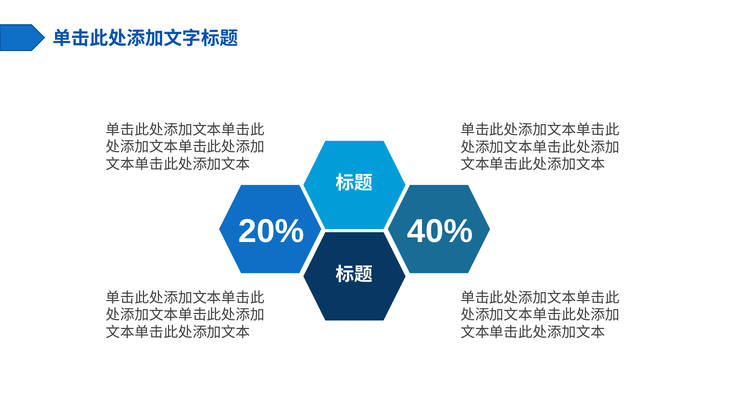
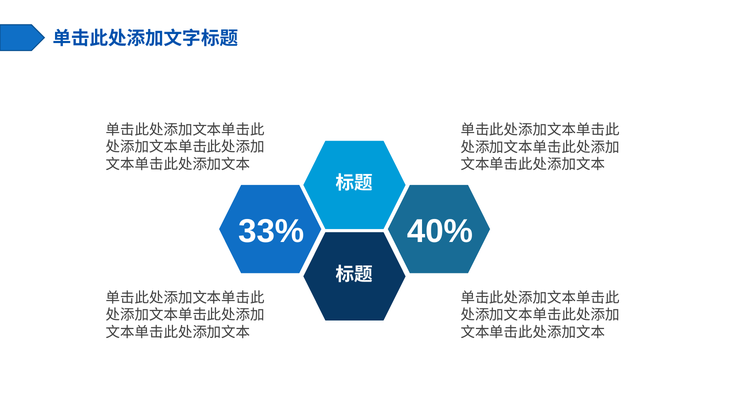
20%: 20% -> 33% (271, 231)
